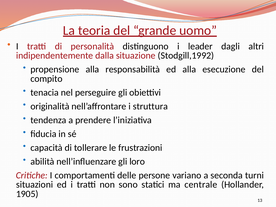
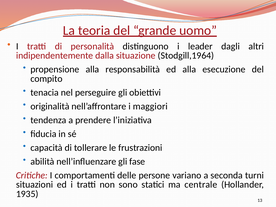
Stodgill,1992: Stodgill,1992 -> Stodgill,1964 (186, 56)
struttura: struttura -> maggiori (150, 106)
loro: loro -> fase (137, 161)
1905: 1905 -> 1935 (27, 194)
